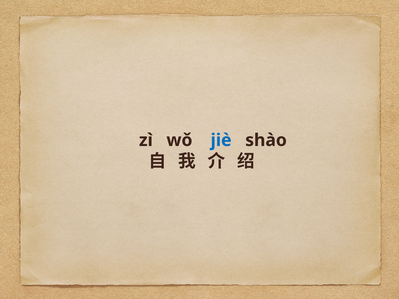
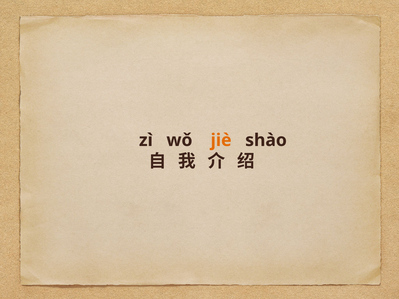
jiè colour: blue -> orange (221, 140)
